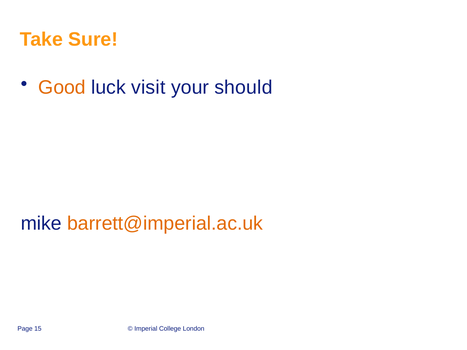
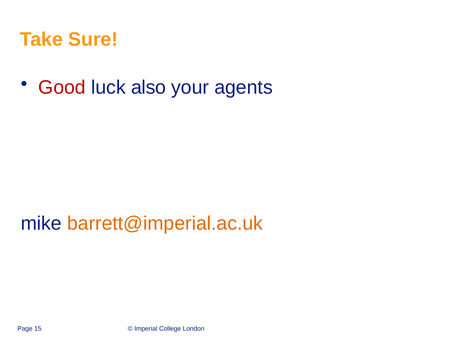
Good colour: orange -> red (62, 87)
visit: visit -> also (149, 87)
should: should -> agents (244, 87)
